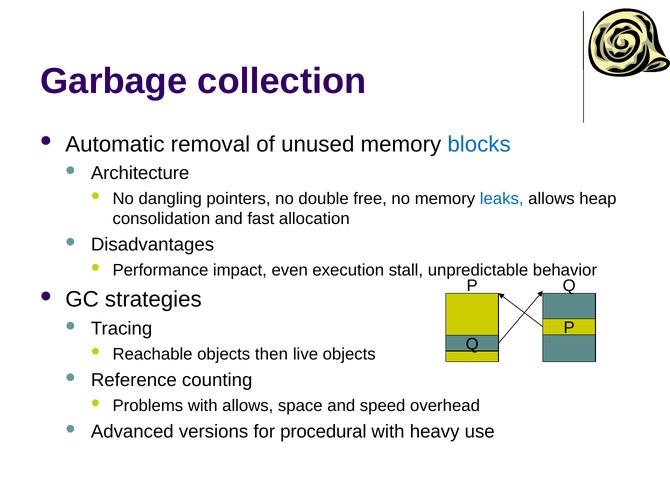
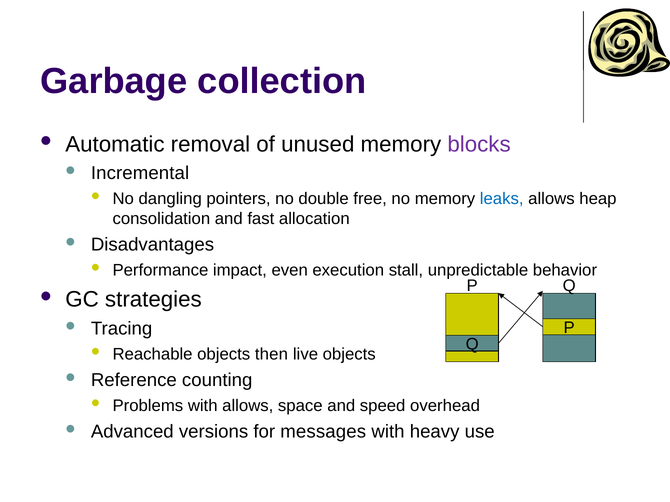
blocks colour: blue -> purple (479, 144)
Architecture: Architecture -> Incremental (140, 173)
procedural: procedural -> messages (323, 432)
